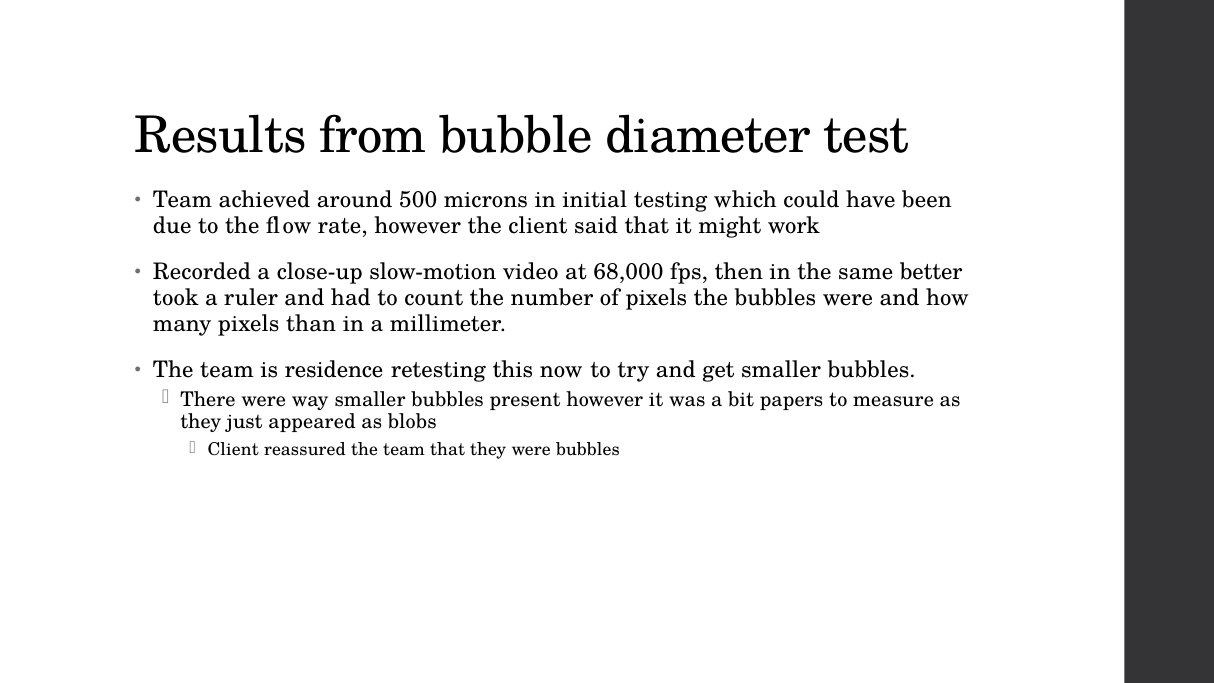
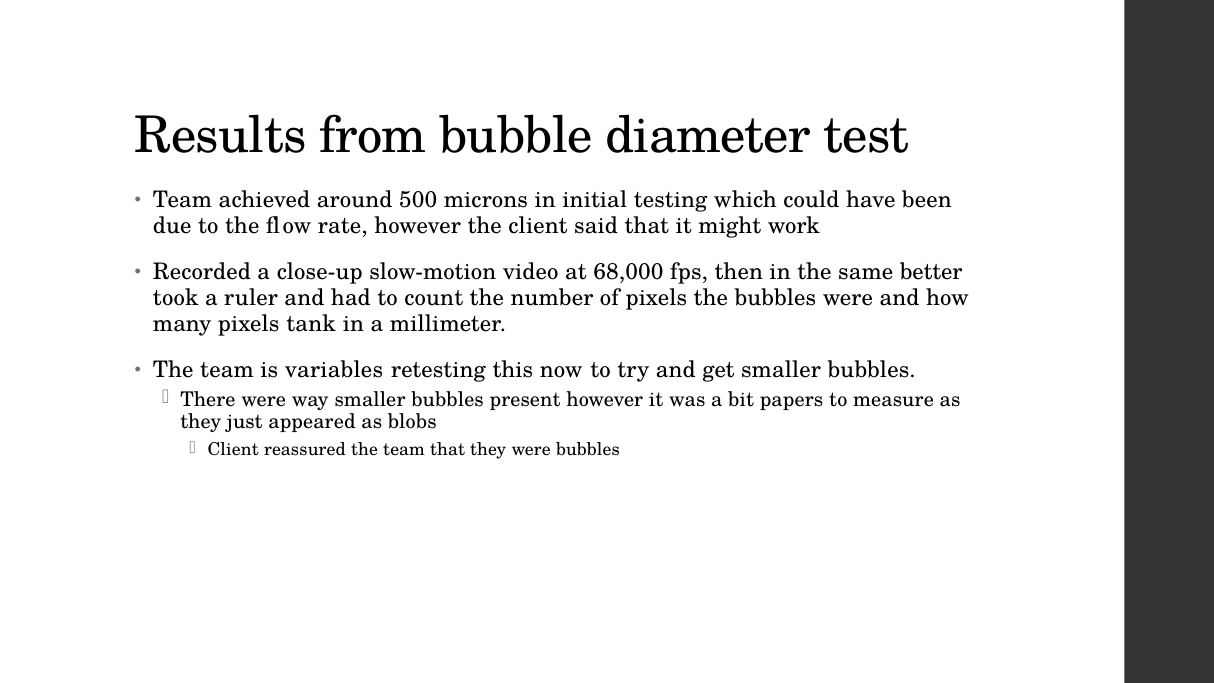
than: than -> tank (311, 324)
residence: residence -> variables (334, 370)
